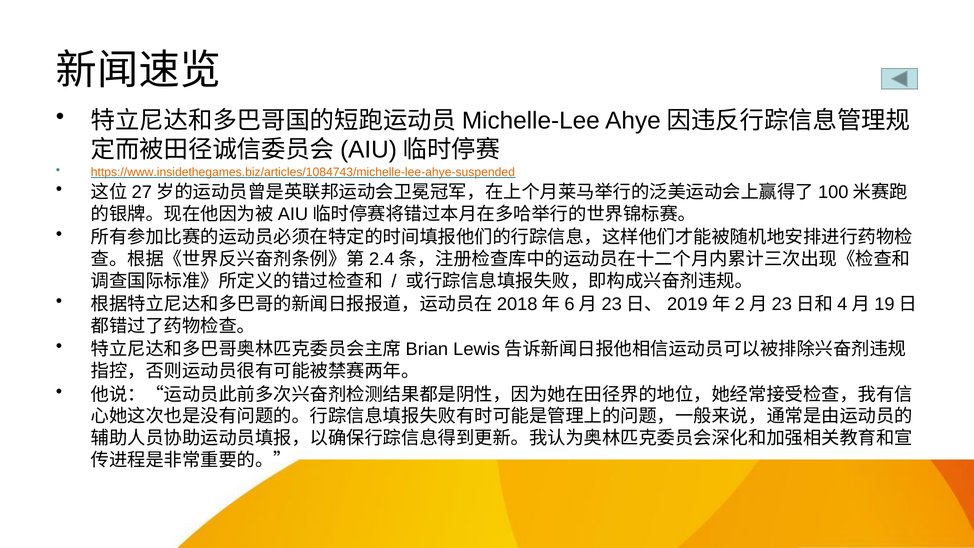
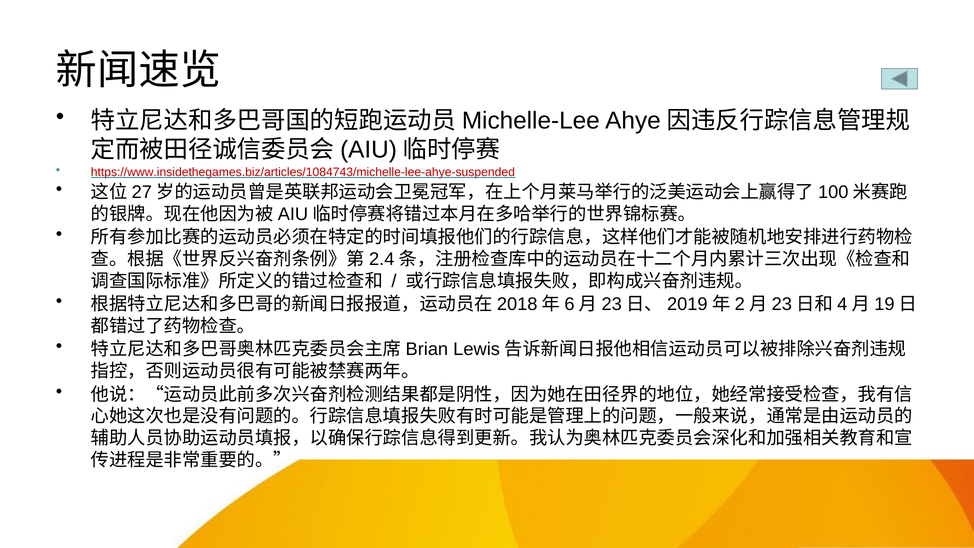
https://www.insidethegames.biz/articles/1084743/michelle-lee-ahye-suspended colour: orange -> red (303, 172)
